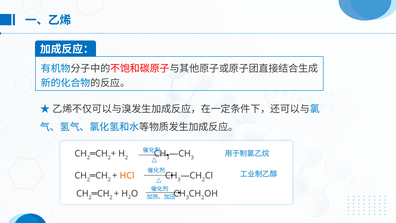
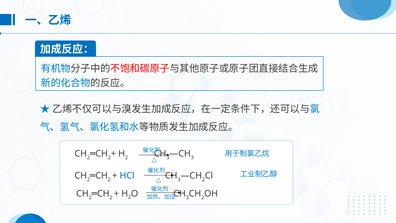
HCl colour: orange -> blue (127, 175)
